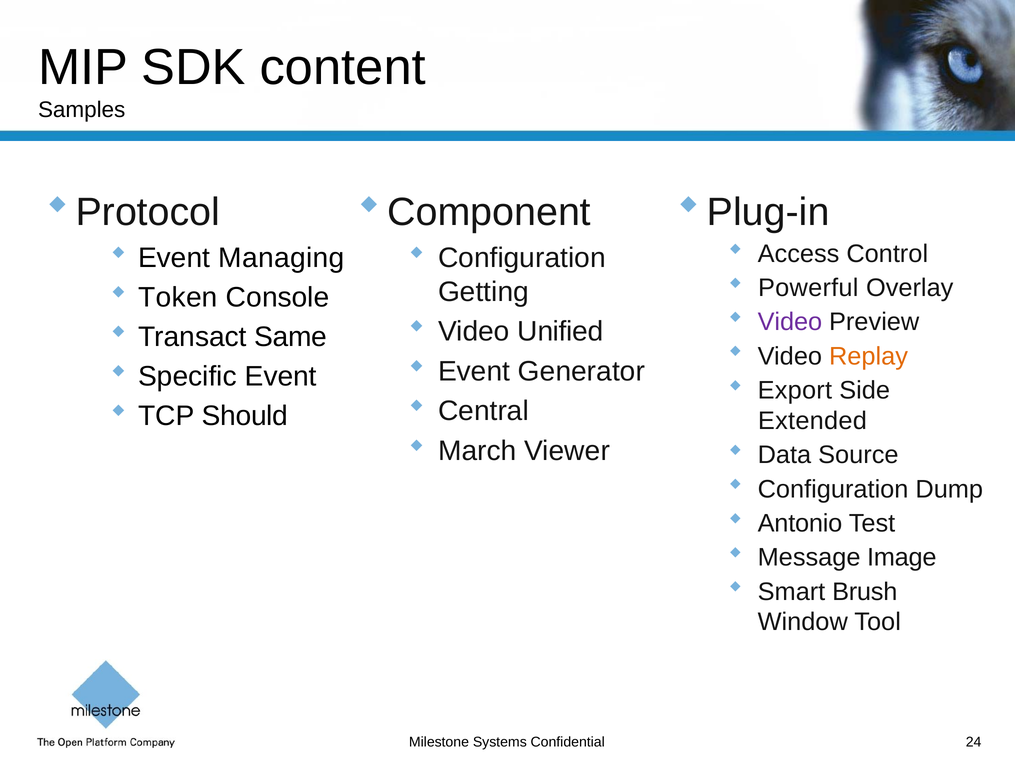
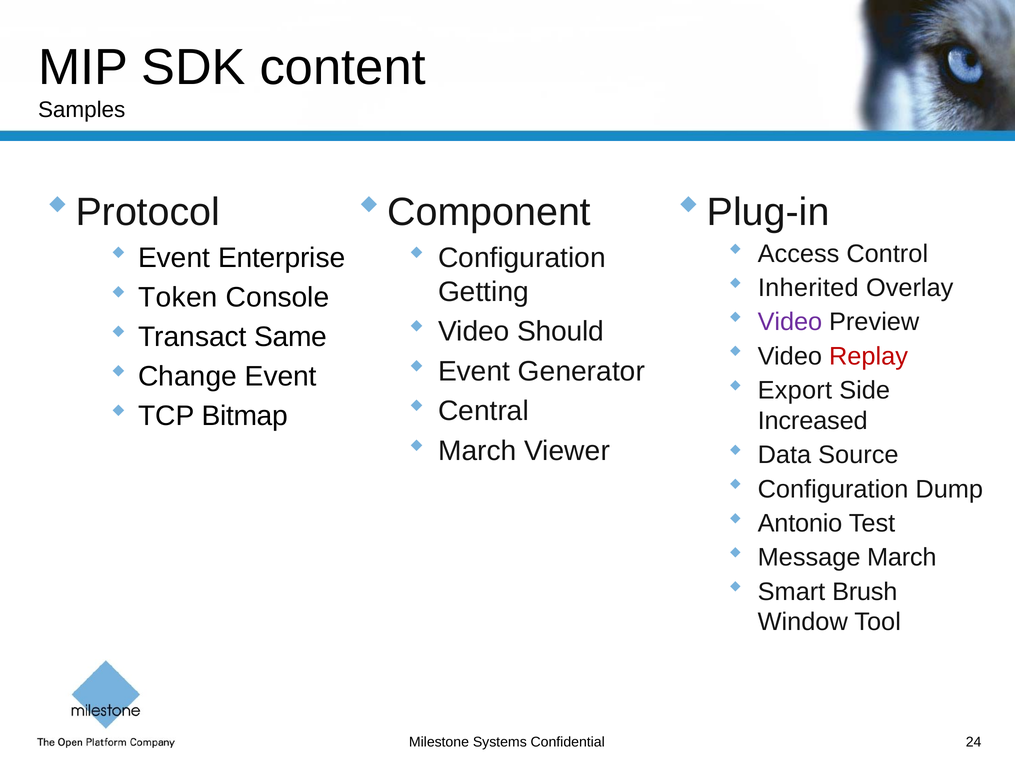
Managing: Managing -> Enterprise (282, 258)
Powerful: Powerful -> Inherited (808, 288)
Unified: Unified -> Should (560, 332)
Replay colour: orange -> red (869, 356)
Specific: Specific -> Change (187, 377)
Should: Should -> Bitmap (245, 416)
Extended: Extended -> Increased (813, 421)
Message Image: Image -> March (902, 558)
